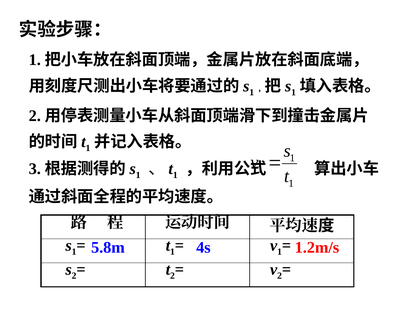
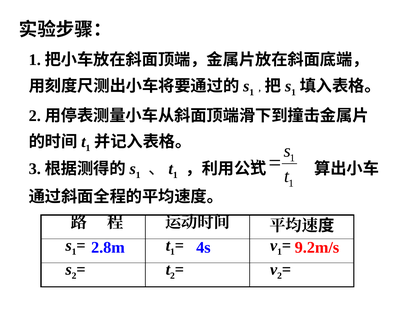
5.8m: 5.8m -> 2.8m (108, 248)
1.2m/s: 1.2m/s -> 9.2m/s (317, 248)
